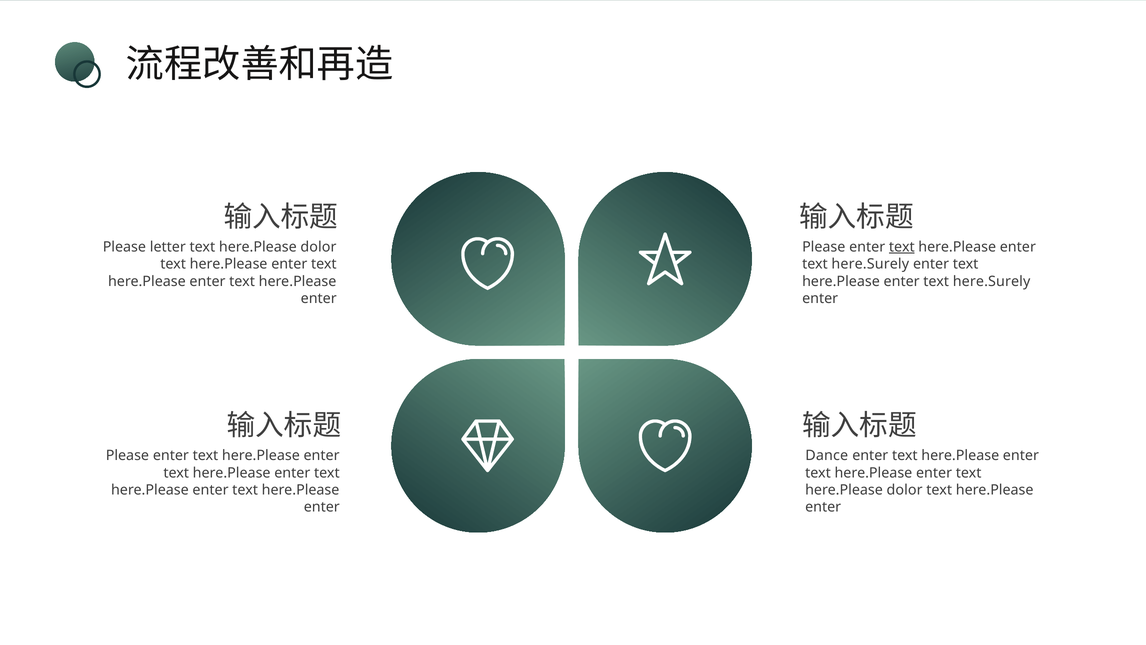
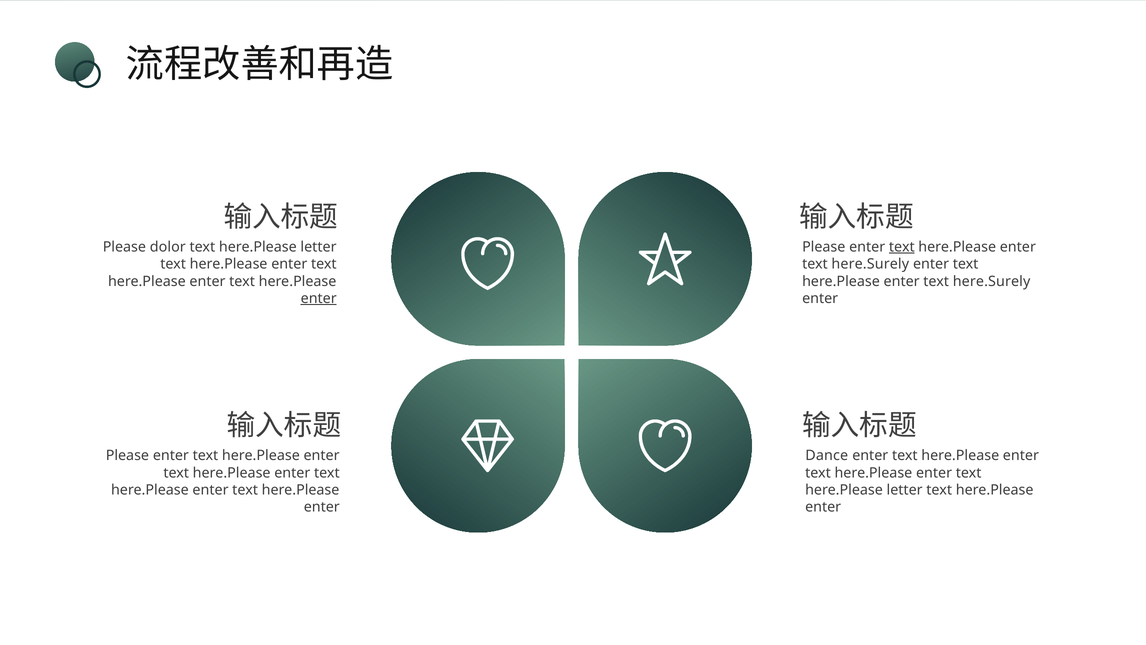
letter: letter -> dolor (168, 247)
dolor: dolor -> letter (319, 247)
enter underline: none -> present (319, 298)
dolor: dolor -> letter (905, 490)
